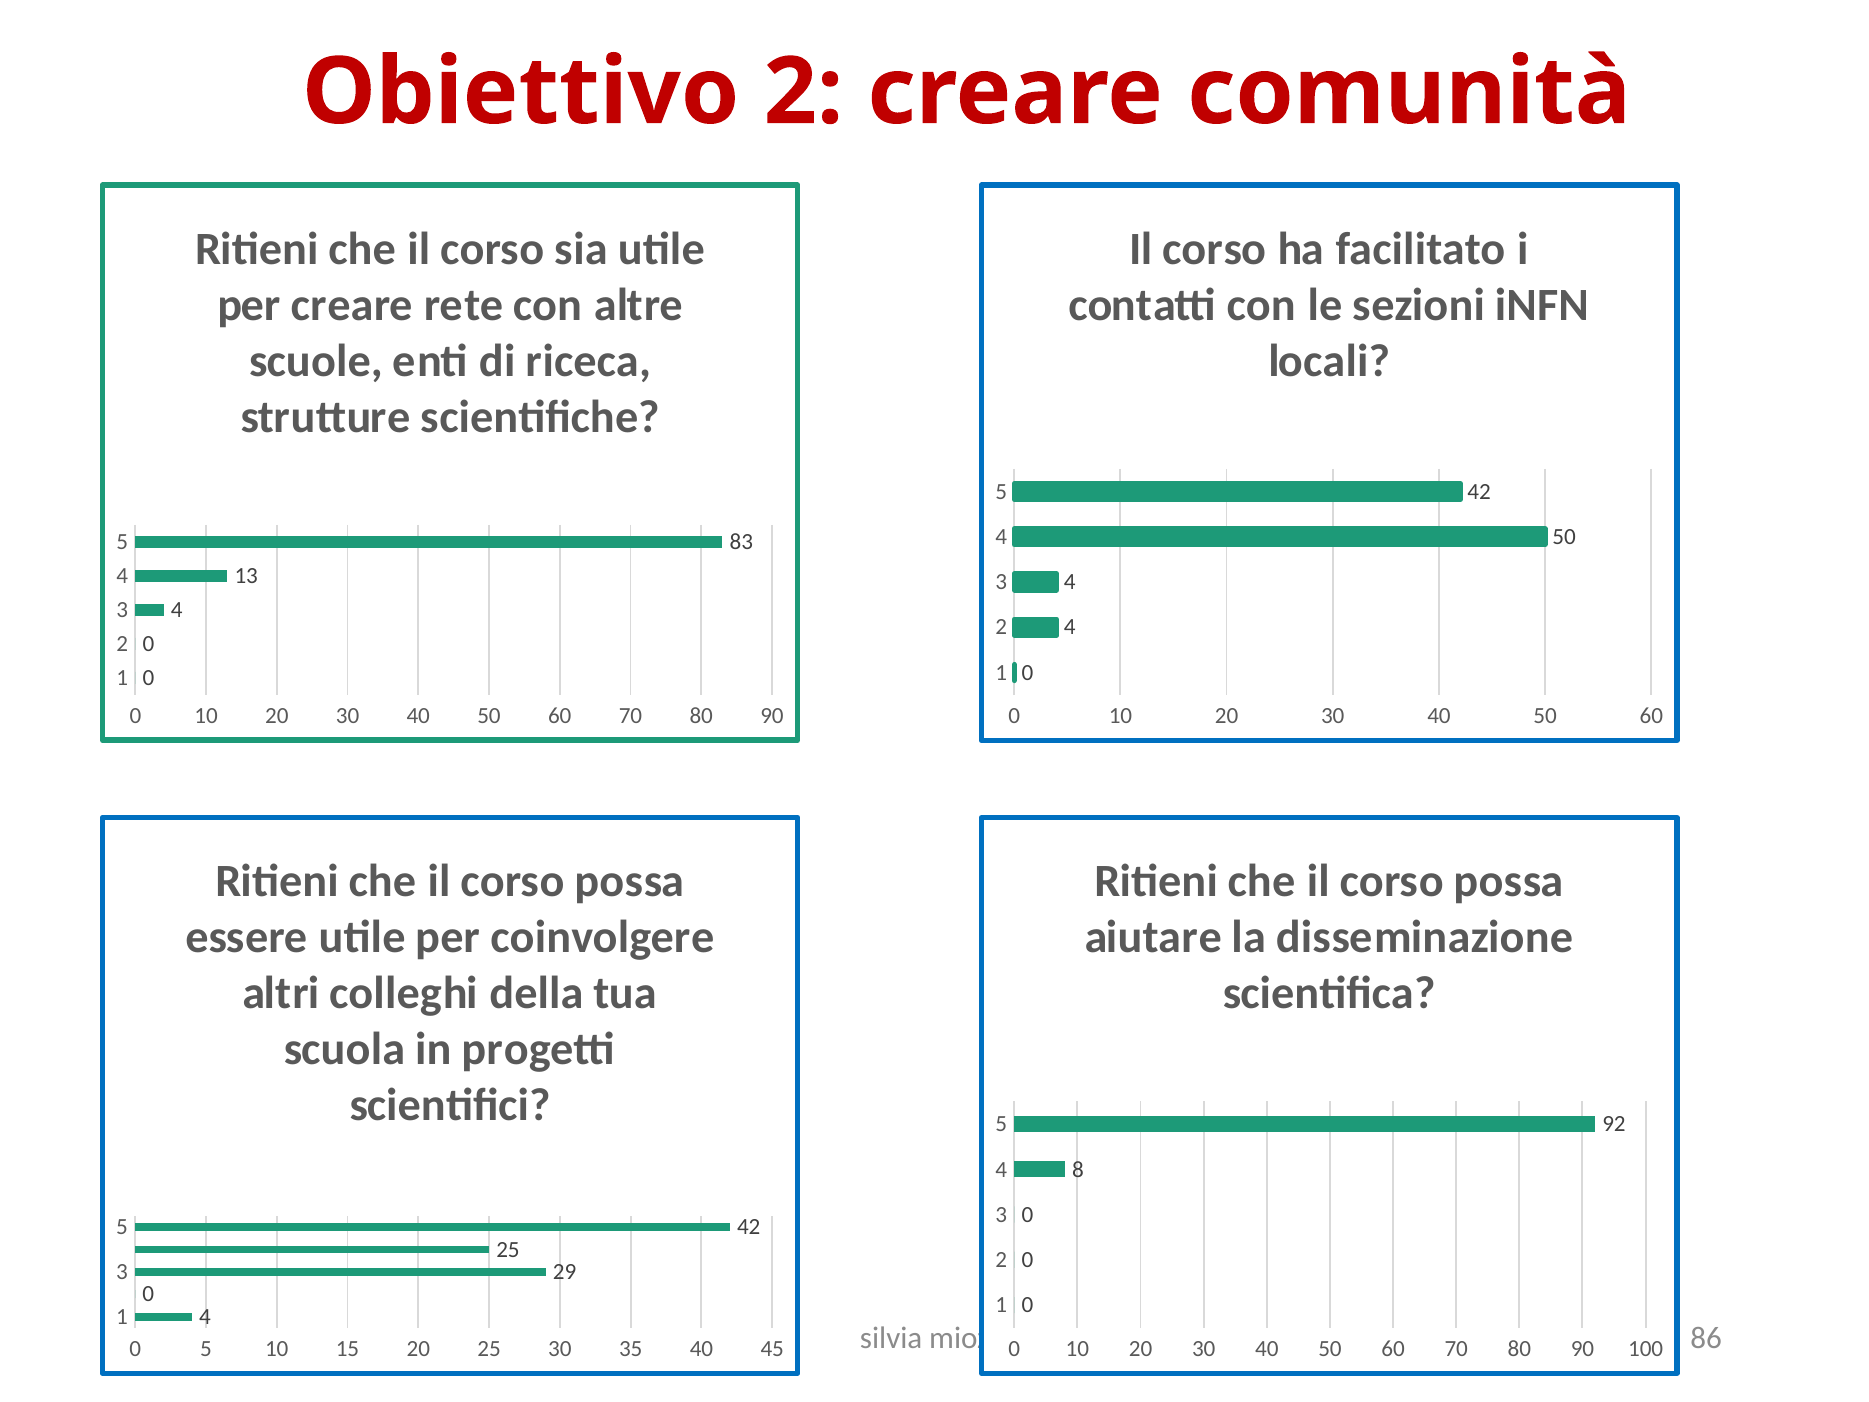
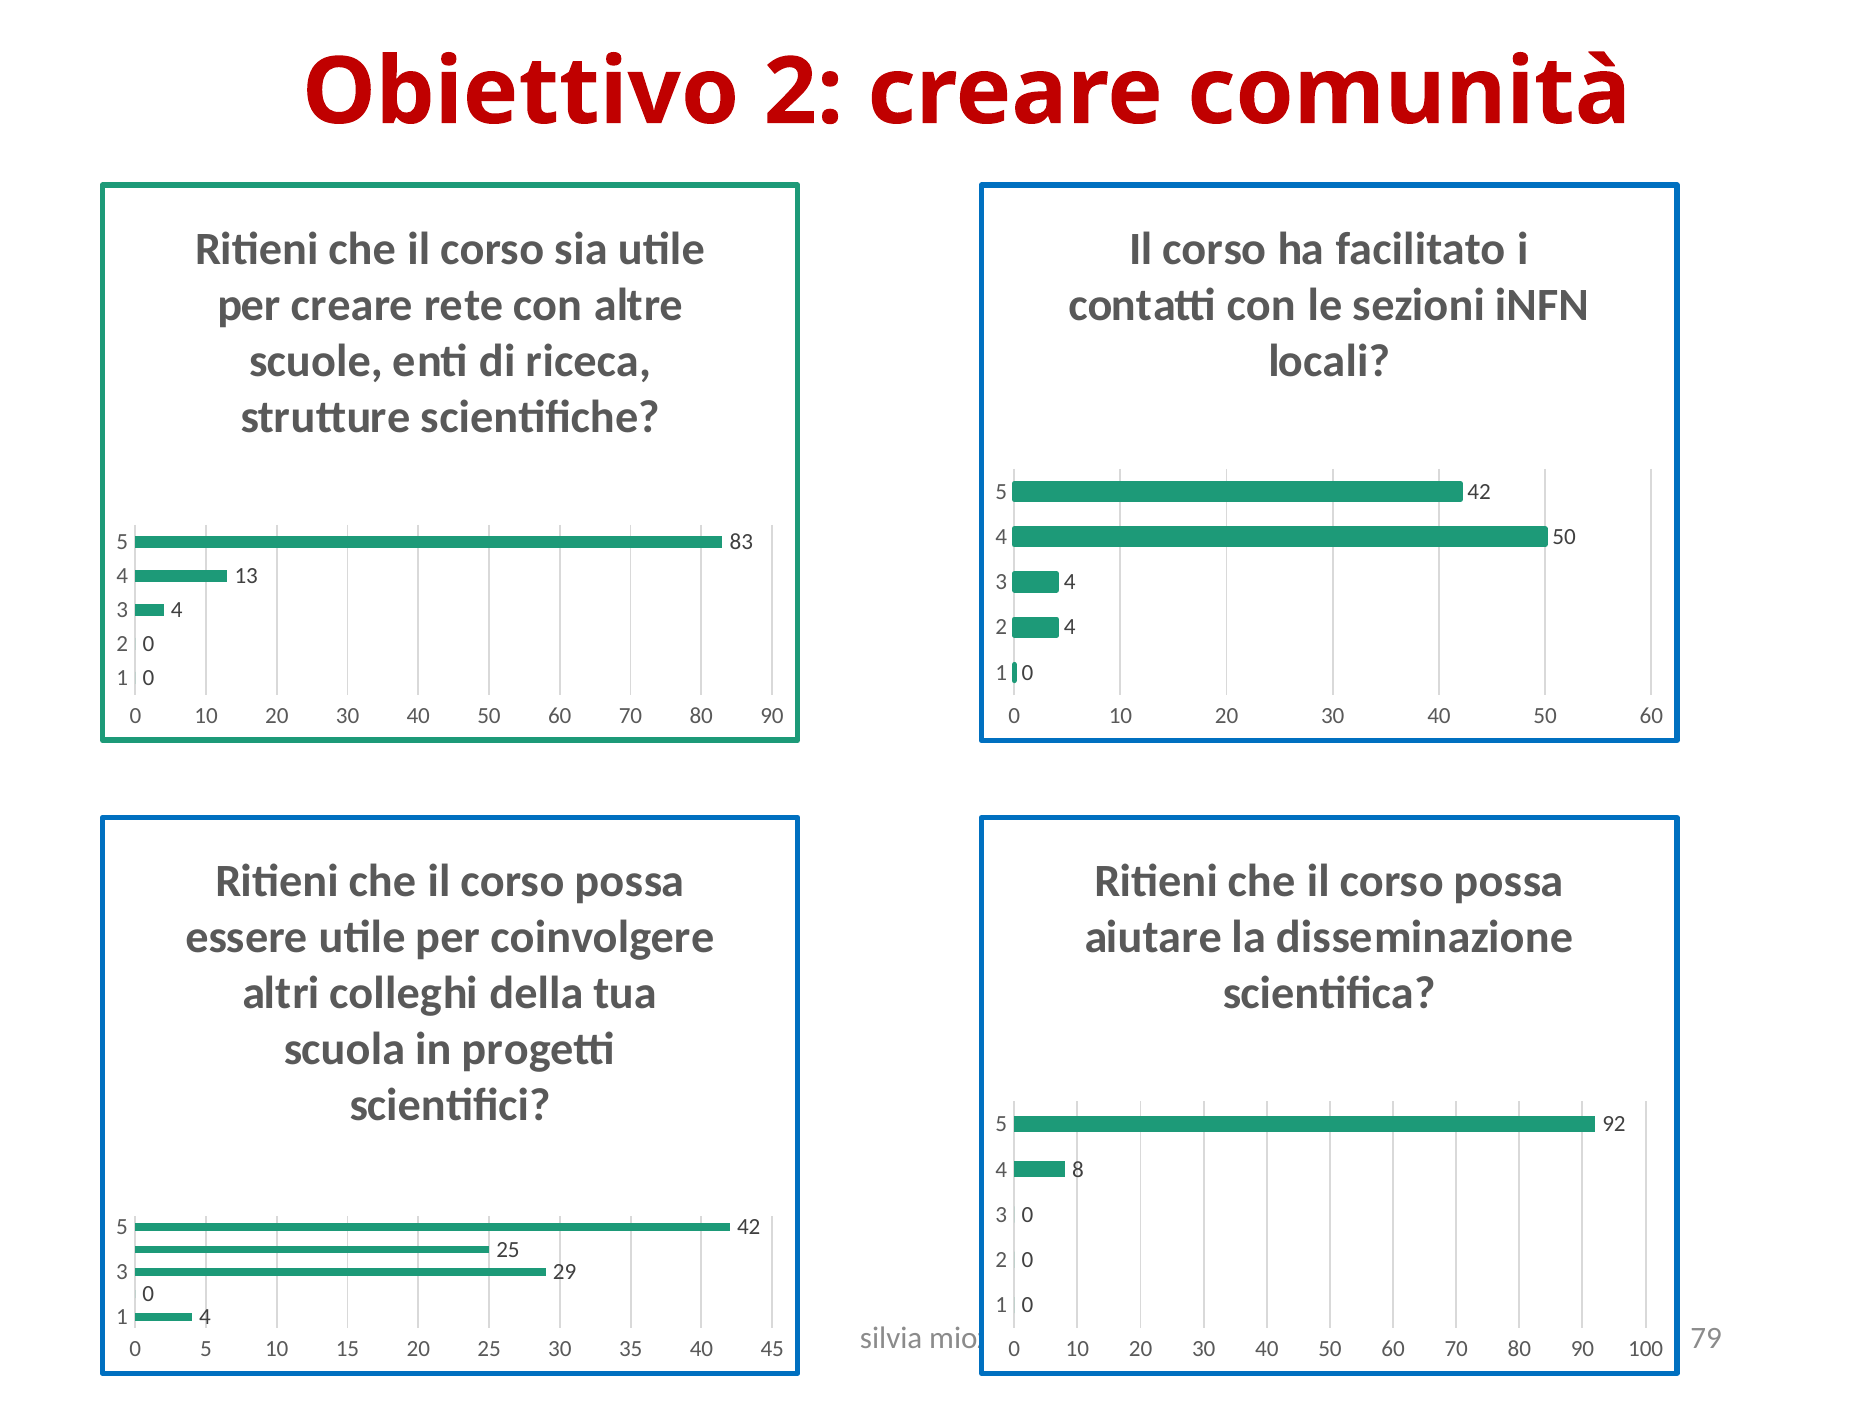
86: 86 -> 79 (1706, 1338)
